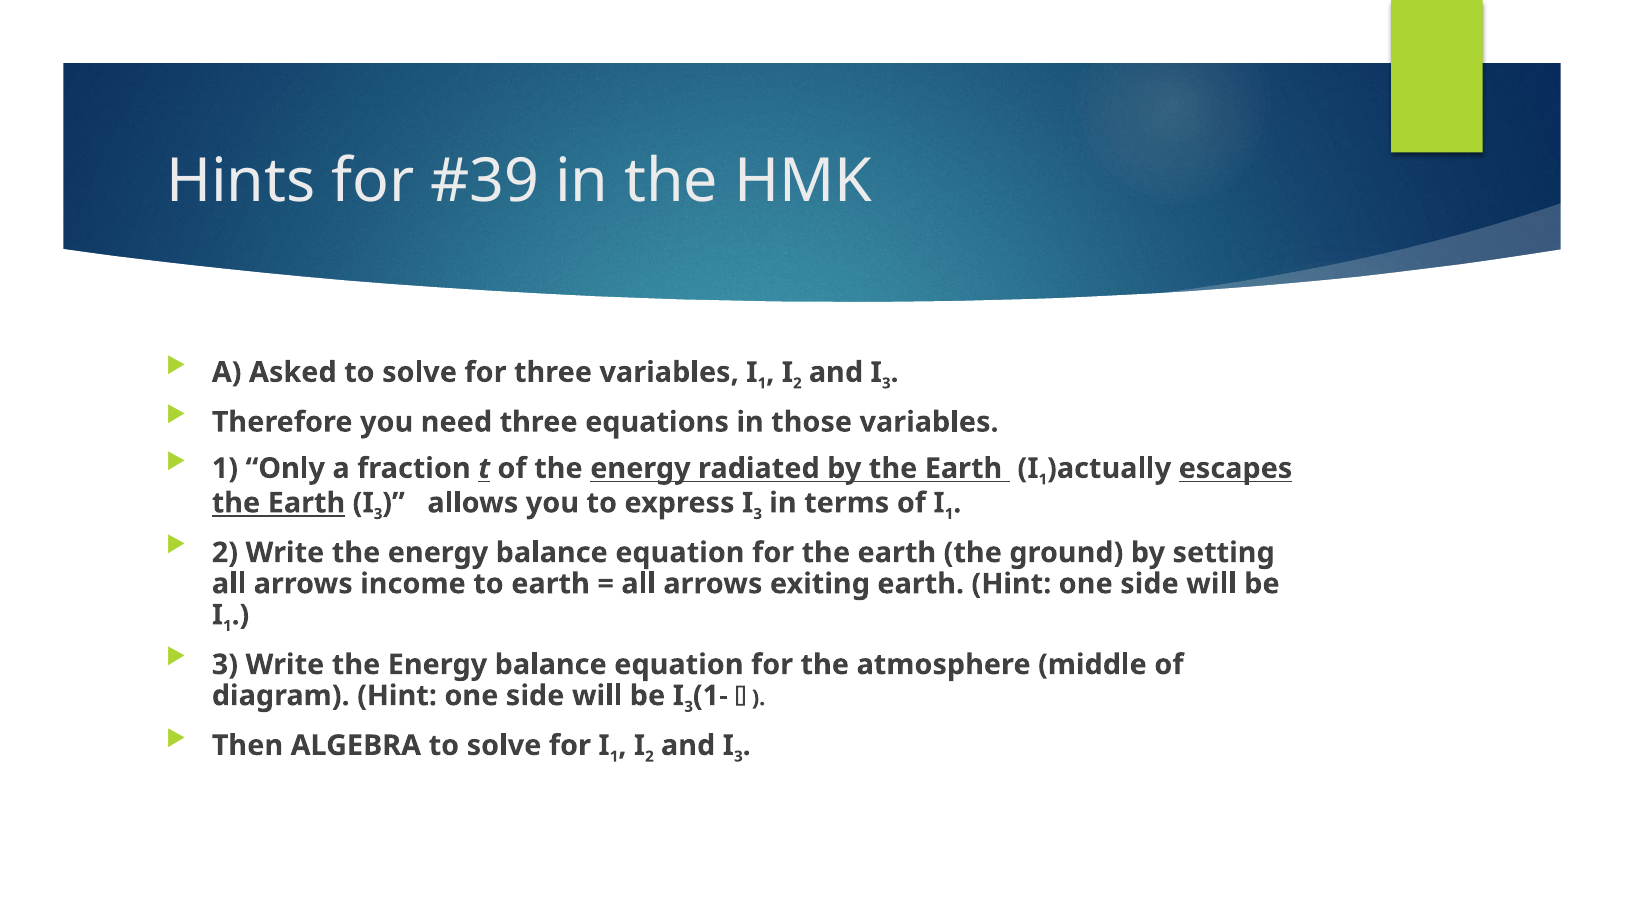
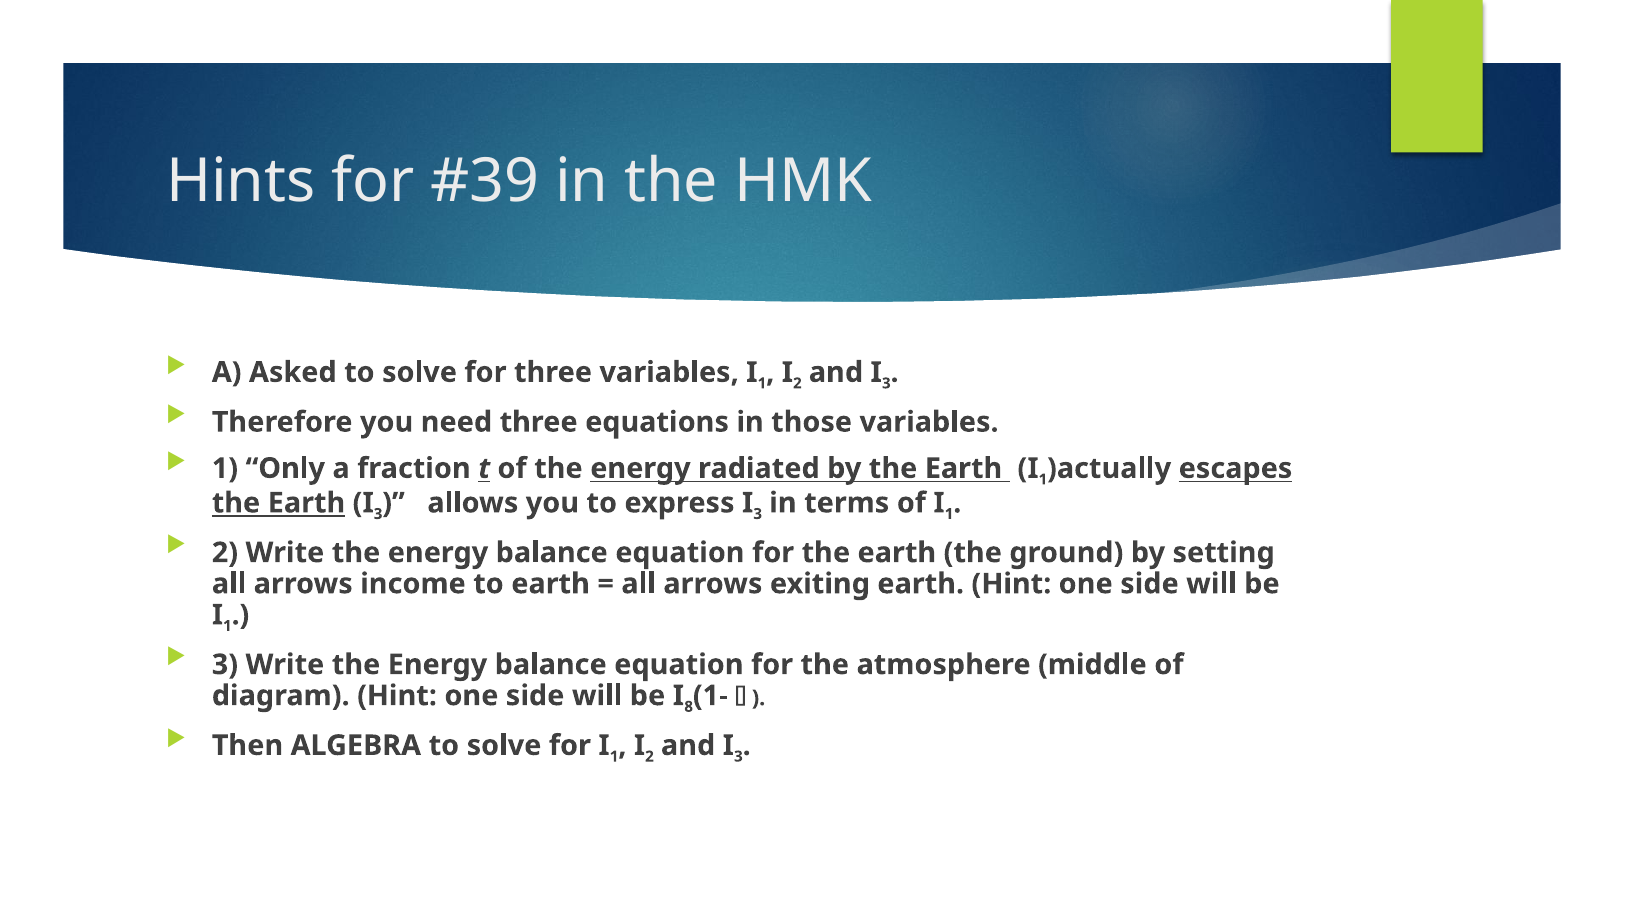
3: 3 -> 8 (689, 707)
